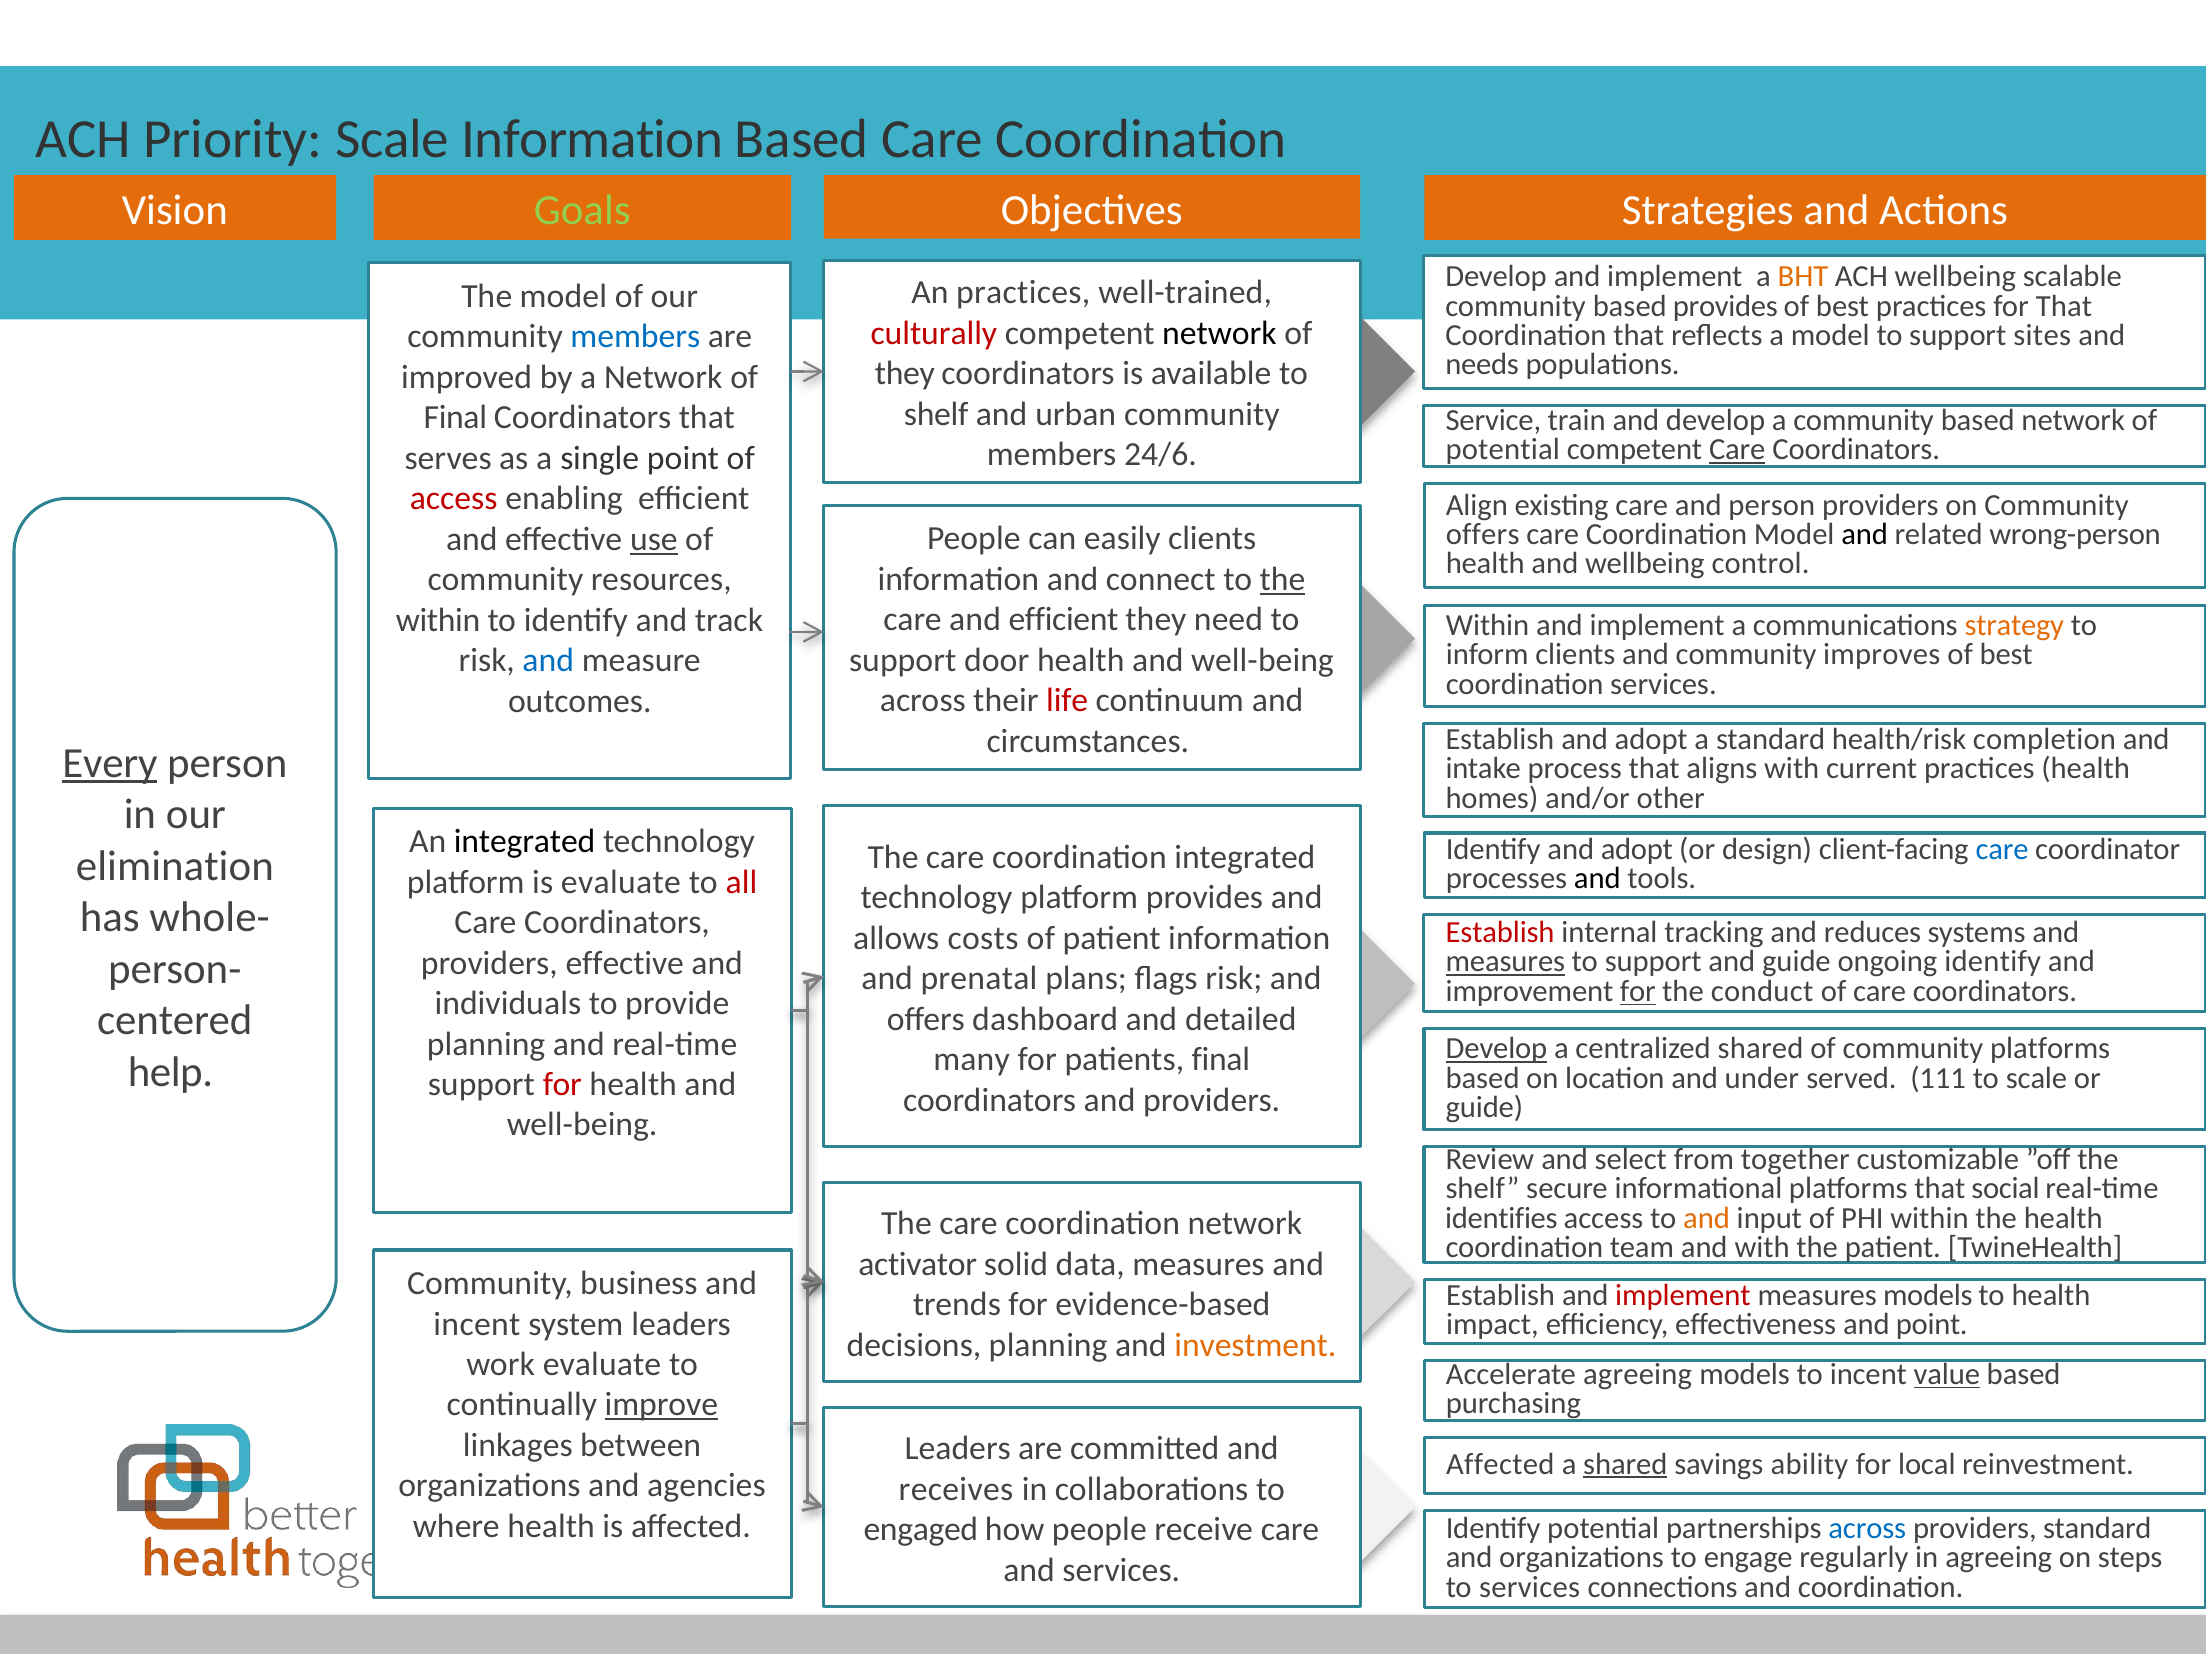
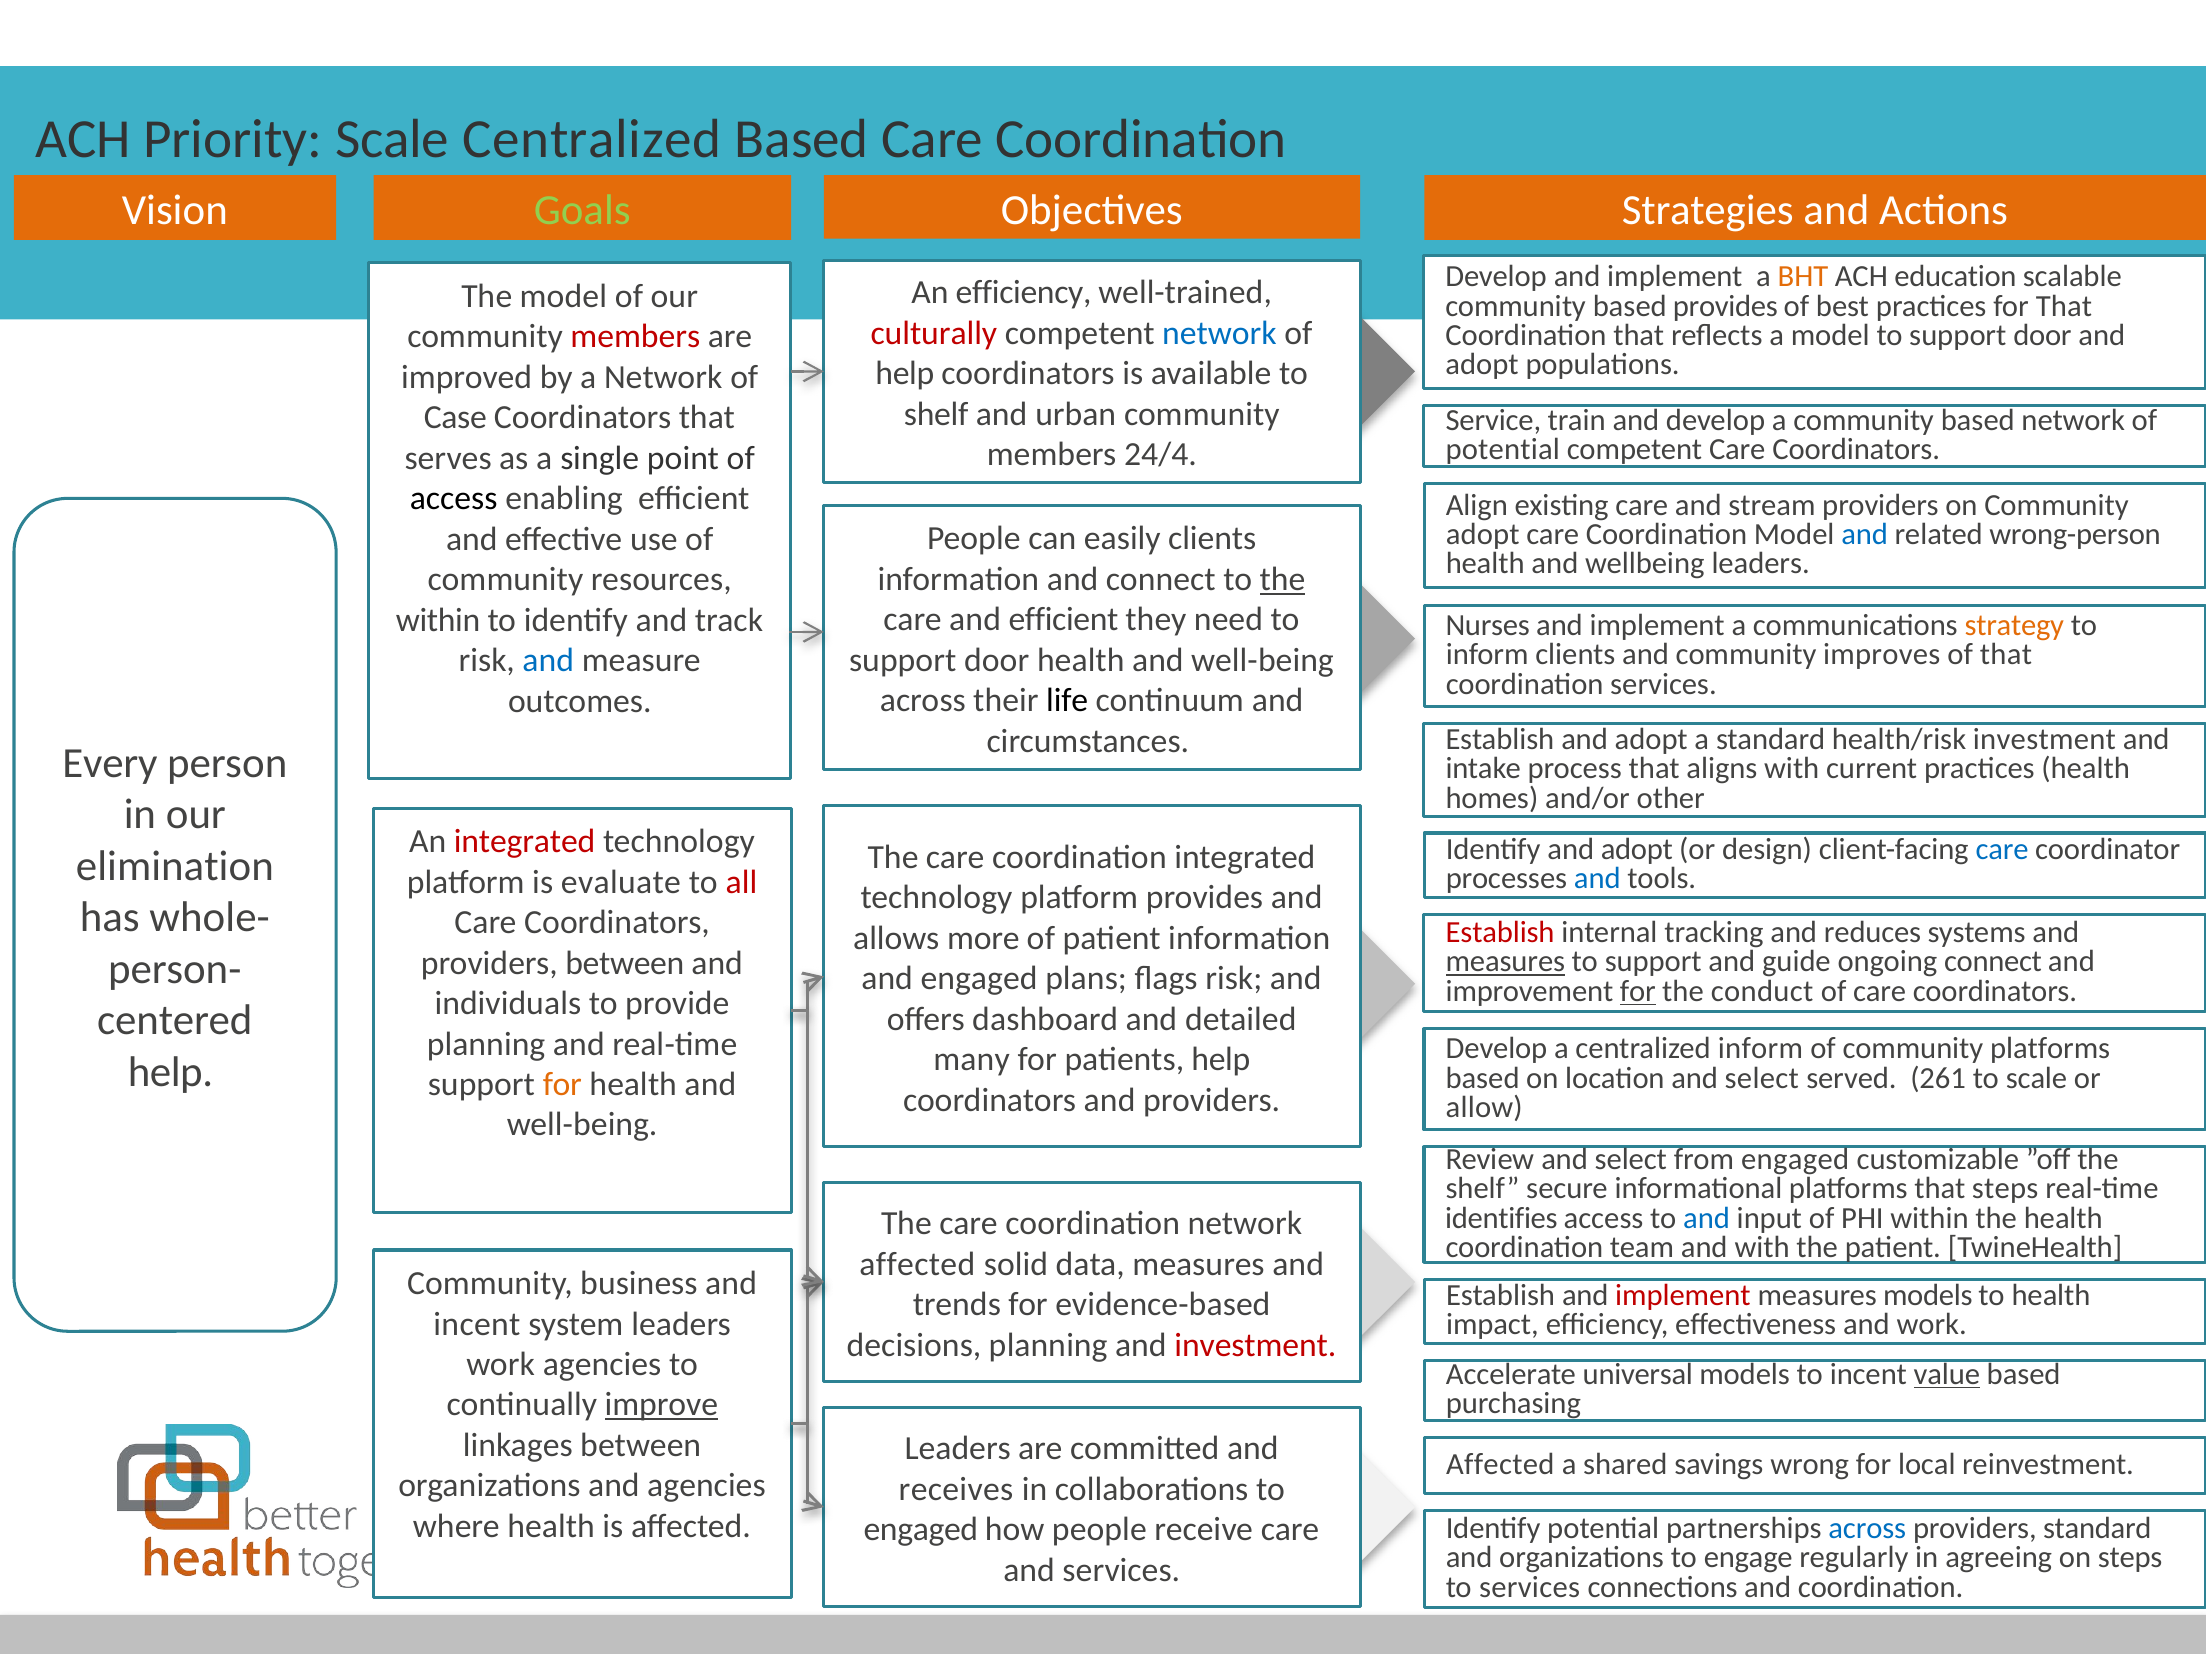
Scale Information: Information -> Centralized (592, 140)
ACH wellbeing: wellbeing -> education (1955, 277)
An practices: practices -> efficiency (1024, 293)
network colour: black -> blue (1219, 333)
members colour: blue -> red (635, 337)
model to support sites: sites -> door (2042, 335)
needs: needs -> adopt (1482, 365)
they: they -> help (905, 374)
Final: Final -> Case (455, 418)
Care underline: present -> none (1737, 450)
24/6: 24/6 -> 24/4 (1160, 455)
access colour: red -> black (454, 499)
and person: person -> stream (1772, 505)
offers: offers -> adopt (1483, 535)
and colour: black -> blue (1865, 535)
use underline: present -> none (654, 539)
wellbeing control: control -> leaders (1761, 564)
Within: Within -> Nurses (1488, 625)
best: best -> that (2006, 655)
life colour: red -> black (1067, 701)
health/risk completion: completion -> investment (2044, 739)
Every underline: present -> none (110, 763)
integrated colour: black -> red (525, 842)
and colour: black -> blue (1597, 879)
costs: costs -> more (983, 939)
providers effective: effective -> between (625, 963)
ongoing identify: identify -> connect (1993, 962)
and prenatal: prenatal -> engaged (979, 979)
Develop underline: present -> none (1496, 1049)
centralized shared: shared -> inform (1760, 1049)
patients final: final -> help (1221, 1060)
location and under: under -> select (1762, 1078)
111: 111 -> 261 (1938, 1078)
for colour: red -> orange (562, 1085)
guide: guide -> allow (1484, 1108)
from together: together -> engaged (1795, 1159)
that social: social -> steps (2005, 1189)
and colour: orange -> blue (1707, 1218)
activator: activator -> affected (917, 1264)
and point: point -> work (1932, 1325)
investment colour: orange -> red (1255, 1345)
work evaluate: evaluate -> agencies (602, 1365)
Accelerate agreeing: agreeing -> universal (1638, 1375)
shared underline: present -> none (1625, 1464)
ability: ability -> wrong (1810, 1464)
